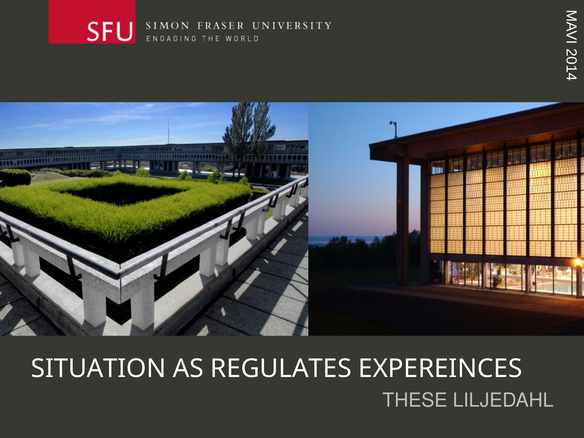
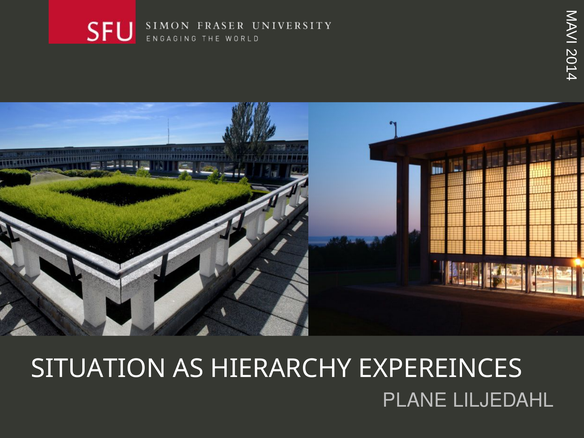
REGULATES: REGULATES -> HIERARCHY (281, 369)
THESE: THESE -> PLANE (415, 401)
